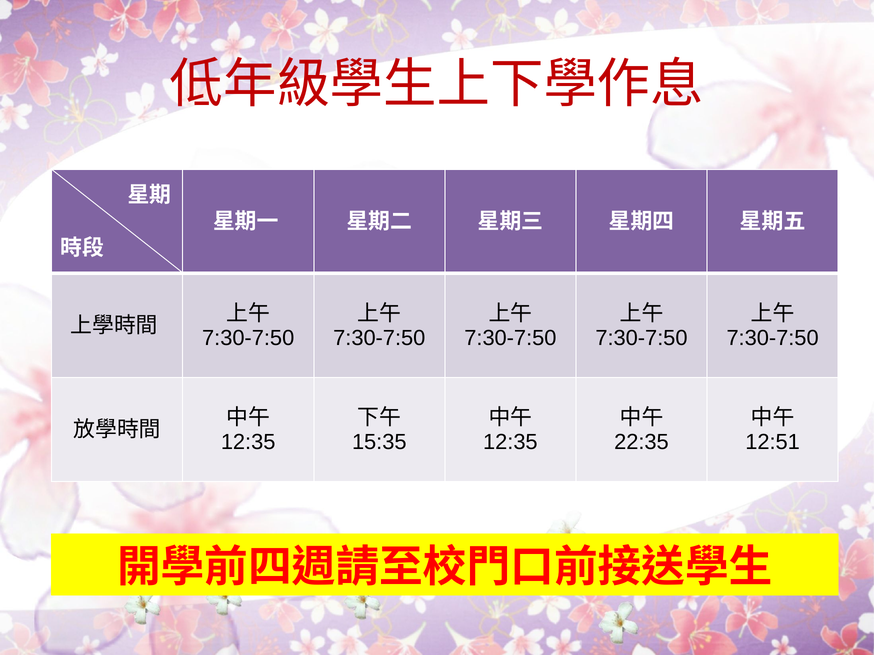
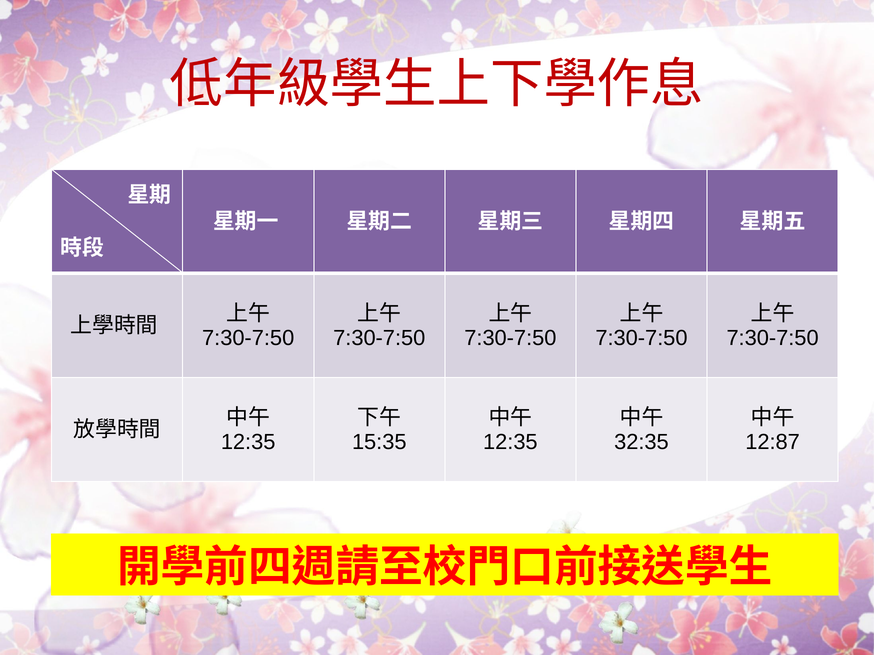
22:35: 22:35 -> 32:35 (641, 442)
12:51: 12:51 -> 12:87 (773, 442)
